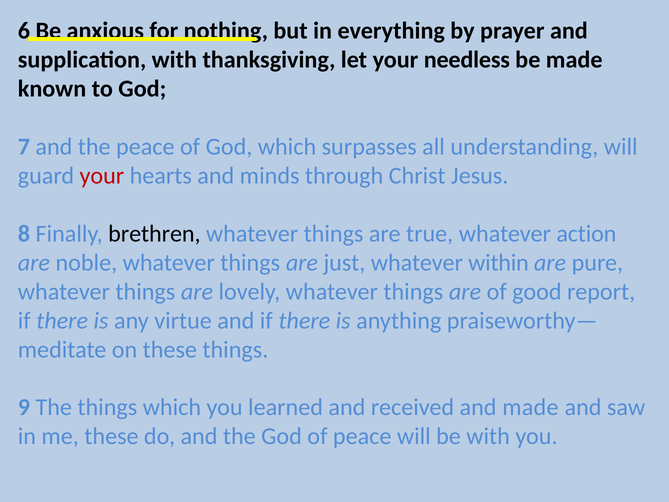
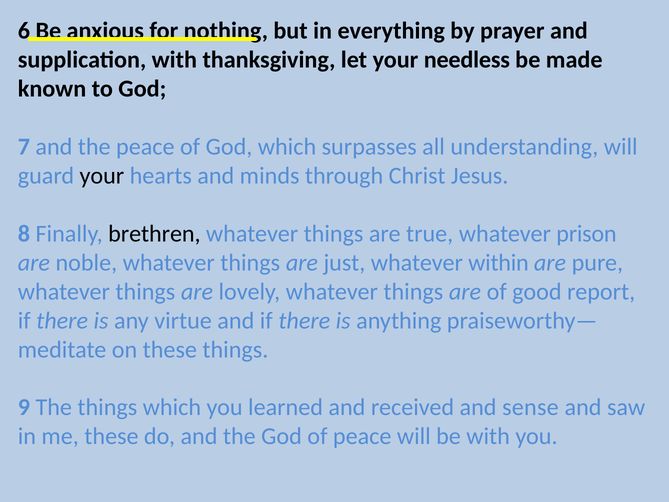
your colour: red -> black (102, 176)
action: action -> prison (586, 233)
and made: made -> sense (530, 407)
